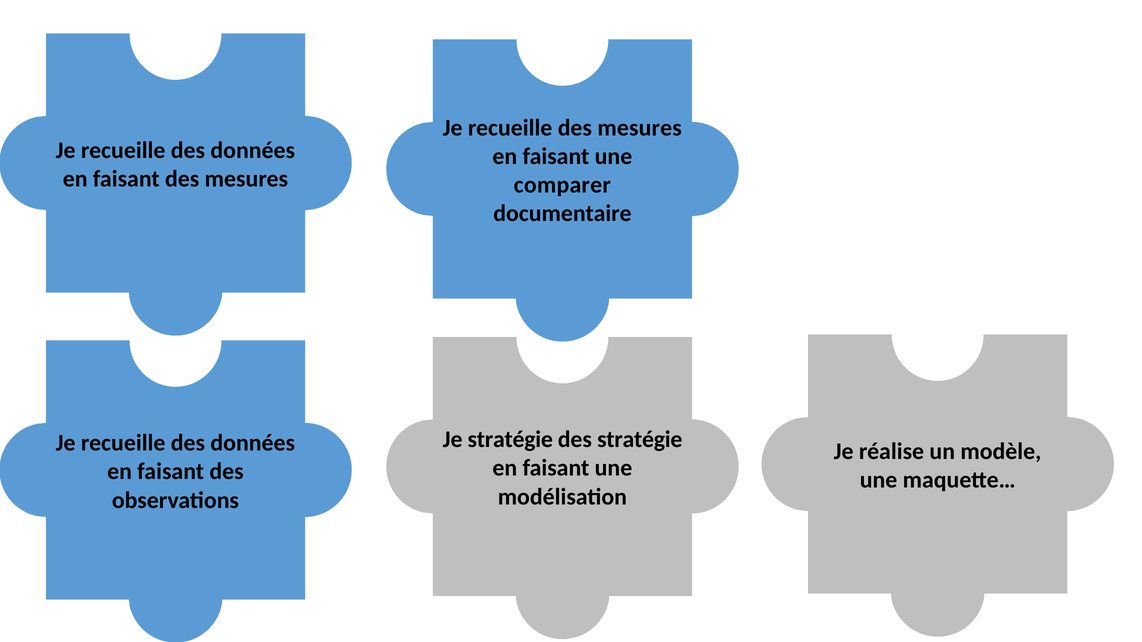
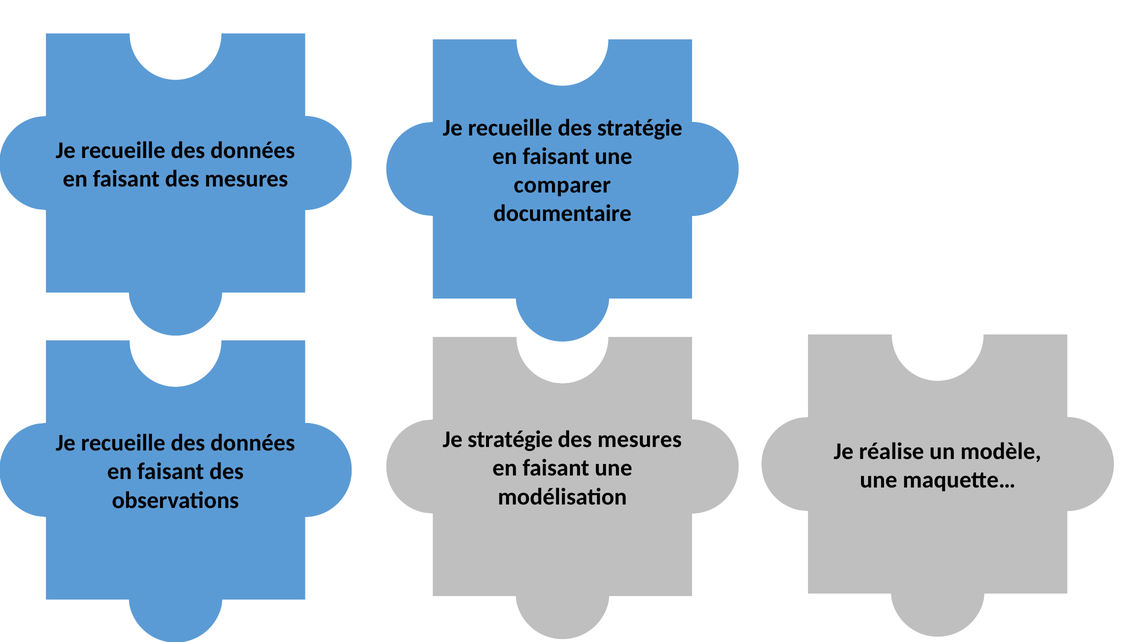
recueille des mesures: mesures -> stratégie (640, 128)
stratégie: stratégie -> mesures (640, 440)
